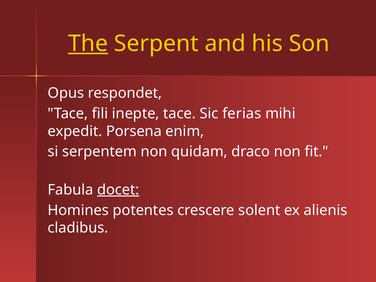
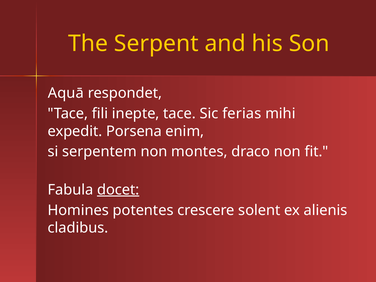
The underline: present -> none (88, 44)
Opus: Opus -> Aquā (66, 93)
quidam: quidam -> montes (199, 152)
